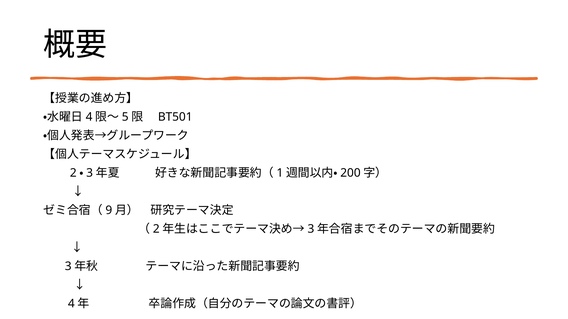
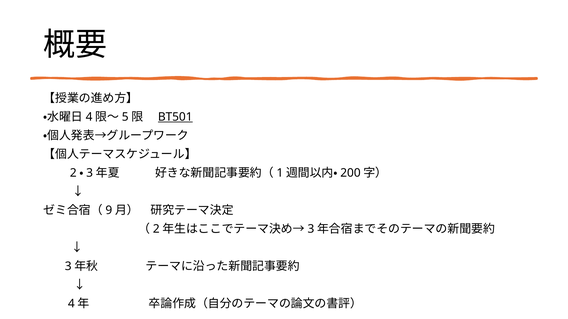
BT501 underline: none -> present (175, 117)
